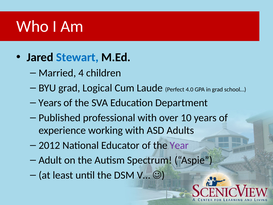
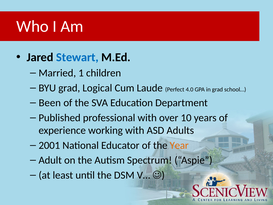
4: 4 -> 1 (81, 73)
Years: Years -> Been (50, 103)
2012: 2012 -> 2001 (49, 145)
Year colour: purple -> orange (179, 145)
